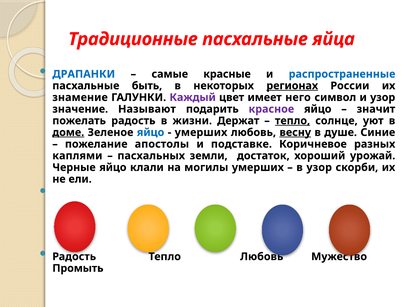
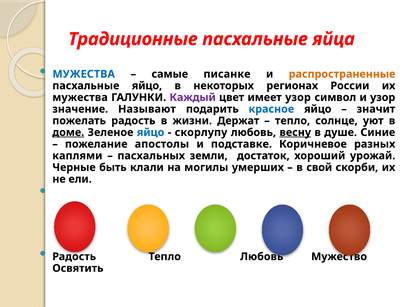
ДРАПАНКИ: ДРАПАНКИ -> МУЖЕСТВА (84, 74)
красные: красные -> писанке (227, 74)
распространенные colour: blue -> orange (342, 74)
пасхальные быть: быть -> яйцо (147, 86)
регионах underline: present -> none (292, 86)
знамение: знамение -> мужества (80, 97)
имеет него: него -> узор (298, 97)
красное colour: purple -> blue (271, 109)
тепло underline: present -> none (293, 121)
умерших: умерших -> скорлупу (201, 132)
Черные яйцо: яйцо -> быть (113, 167)
в узор: узор -> свой (319, 167)
Промыть: Промыть -> Освятить (78, 268)
